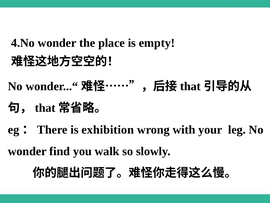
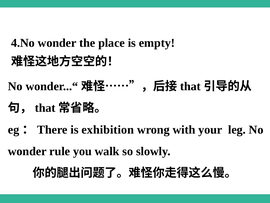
find: find -> rule (60, 151)
